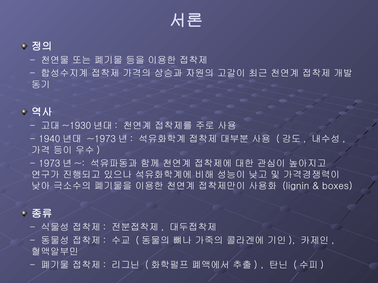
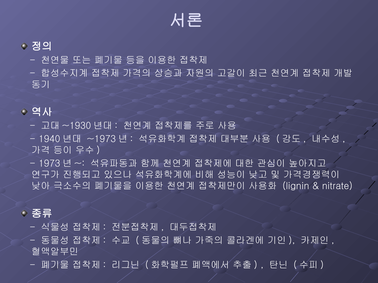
boxes: boxes -> nitrate (337, 186)
